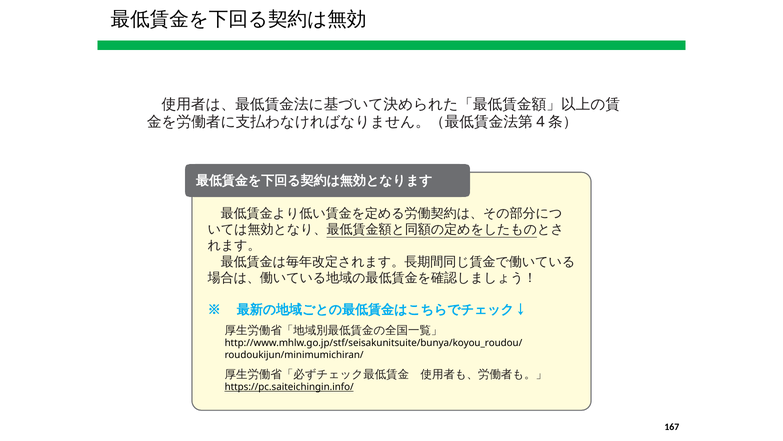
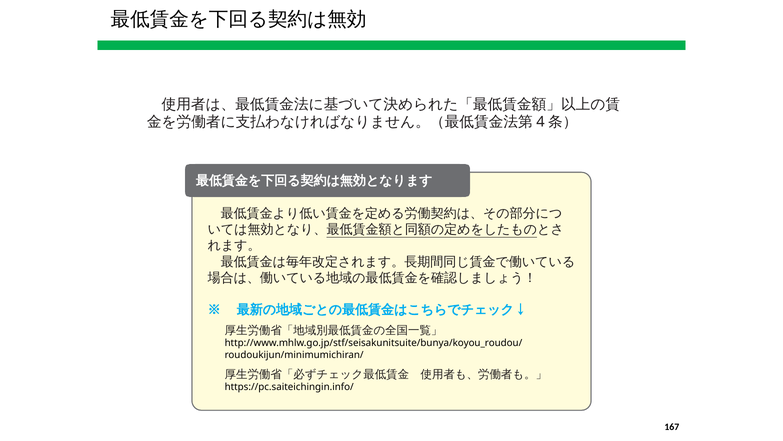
https://pc.saiteichingin.info/ underline: present -> none (289, 387)
